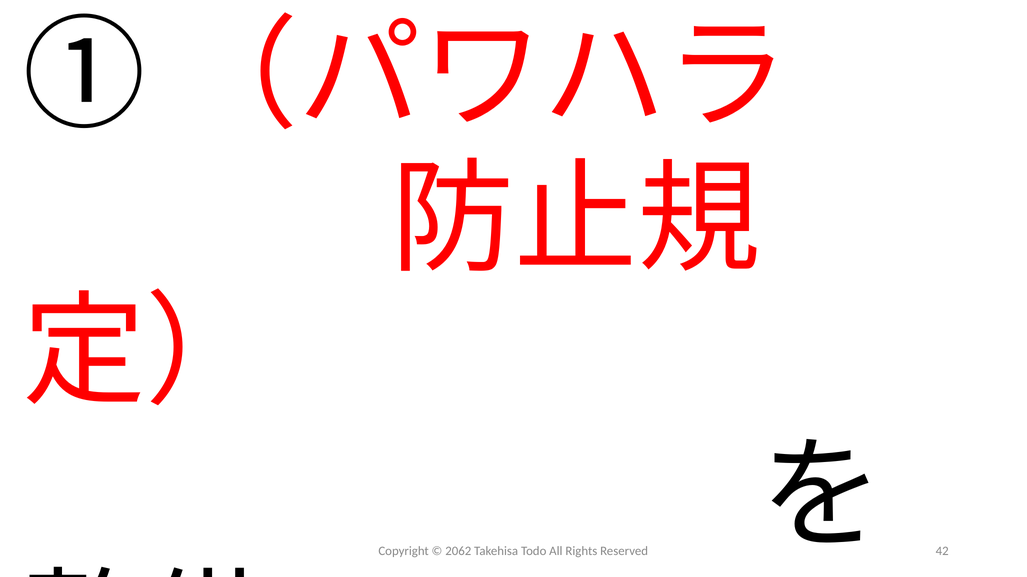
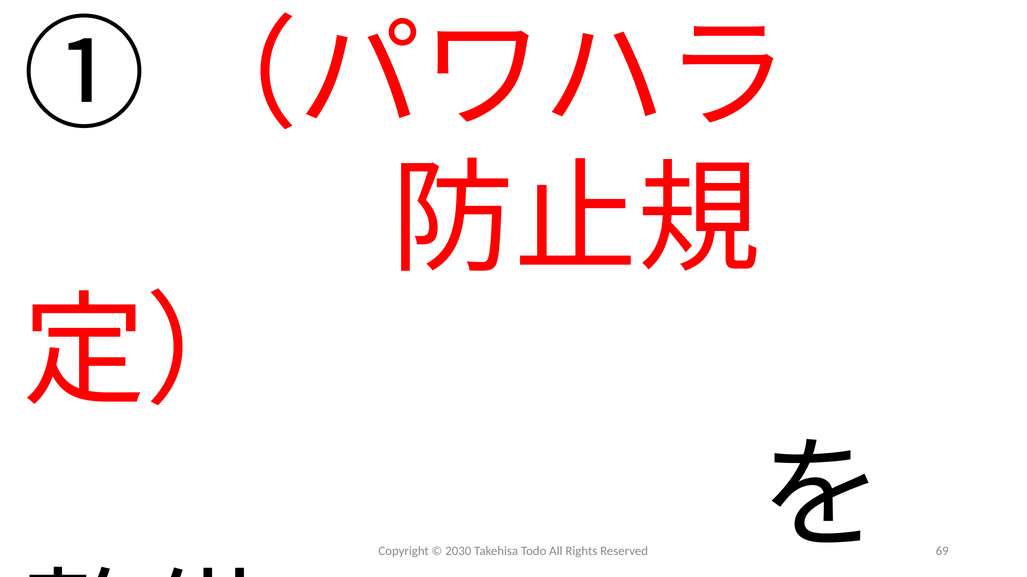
2062: 2062 -> 2030 (458, 552)
42: 42 -> 69 (942, 552)
